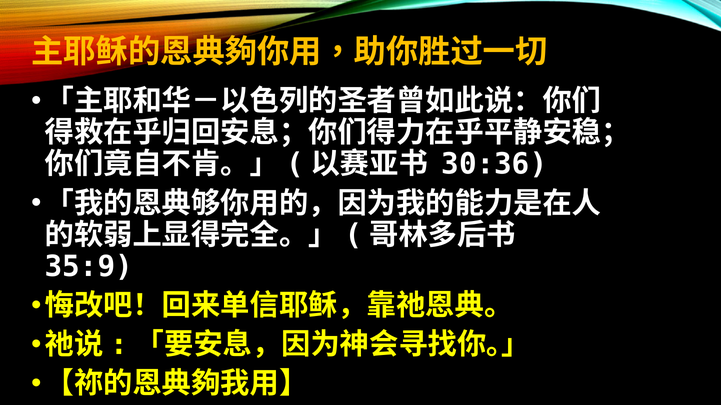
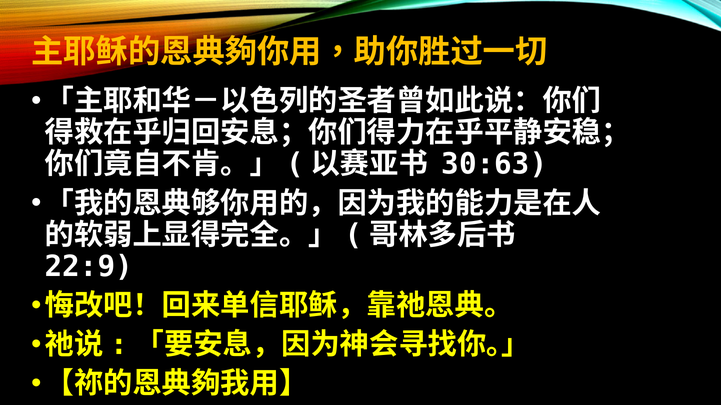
30:36: 30:36 -> 30:63 (494, 164)
35:9: 35:9 -> 22:9 (89, 267)
